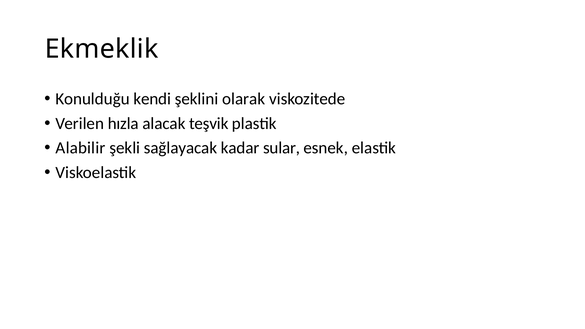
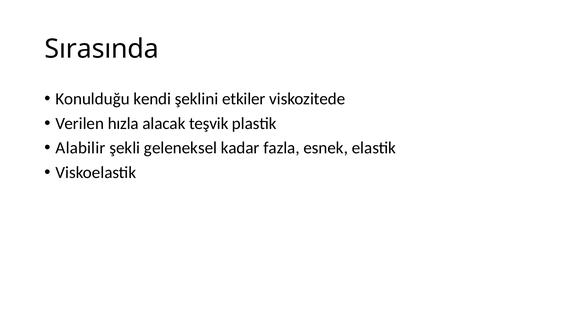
Ekmeklik: Ekmeklik -> Sırasında (102, 49)
olarak: olarak -> etkiler (244, 99)
sağlayacak: sağlayacak -> geleneksel (181, 148)
sular: sular -> fazla (282, 148)
